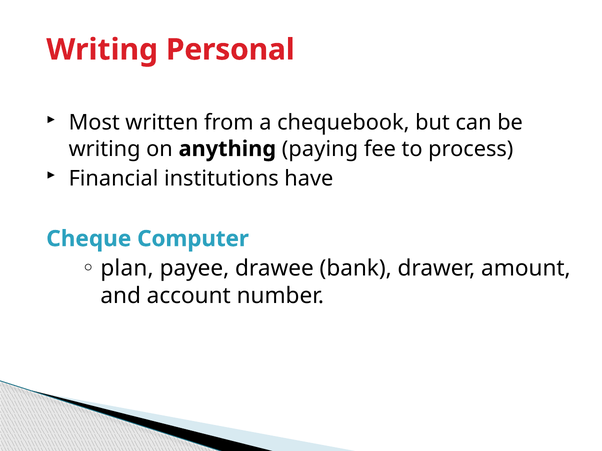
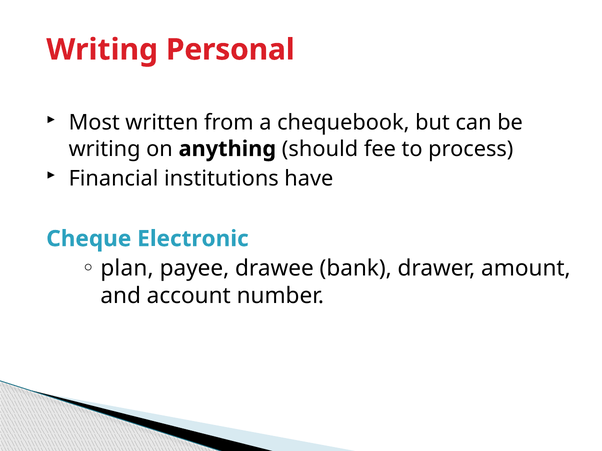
paying: paying -> should (320, 149)
Computer: Computer -> Electronic (193, 239)
